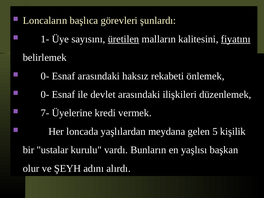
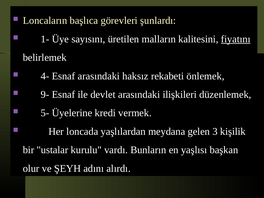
üretilen underline: present -> none (123, 39)
0-: 0- -> 4- (45, 76)
0-: 0- -> 9- (45, 95)
7-: 7- -> 5- (45, 113)
5: 5 -> 3 (215, 131)
